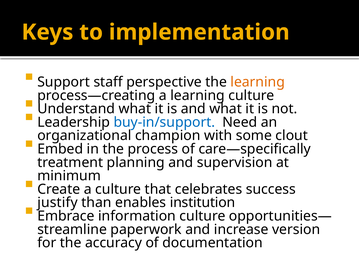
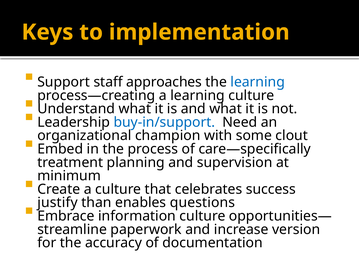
perspective: perspective -> approaches (164, 82)
learning colour: orange -> blue (258, 82)
institution: institution -> questions (202, 203)
